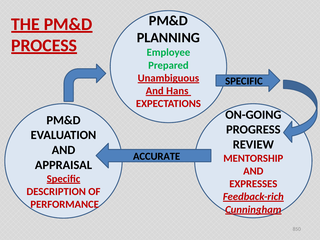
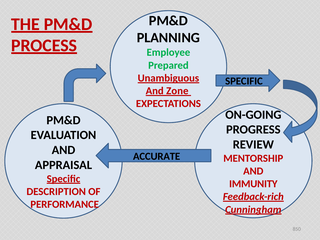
Hans: Hans -> Zone (177, 91)
EXPRESSES: EXPRESSES -> IMMUNITY (253, 184)
